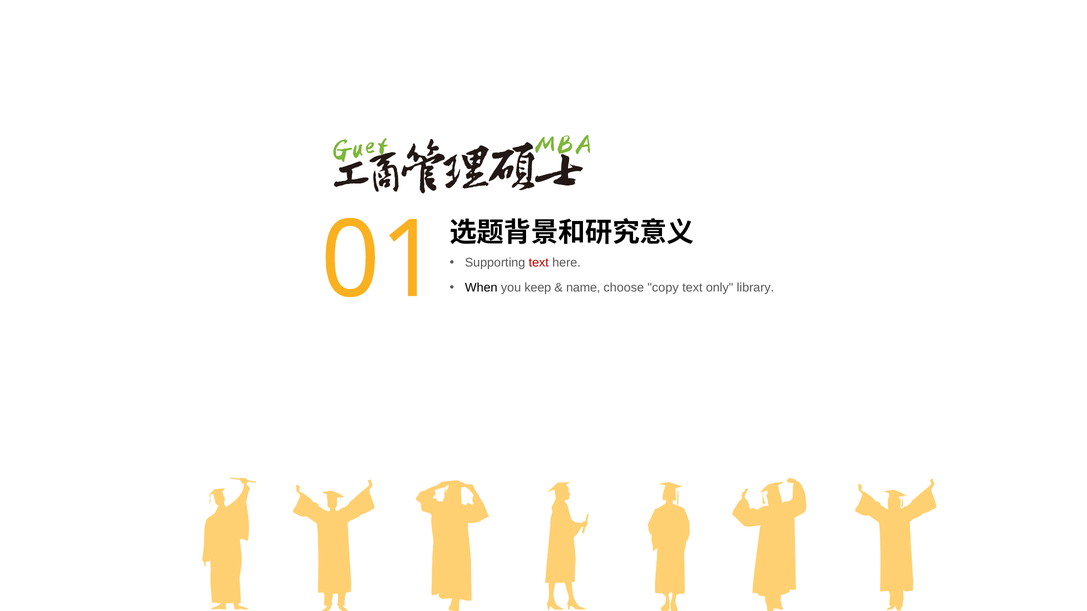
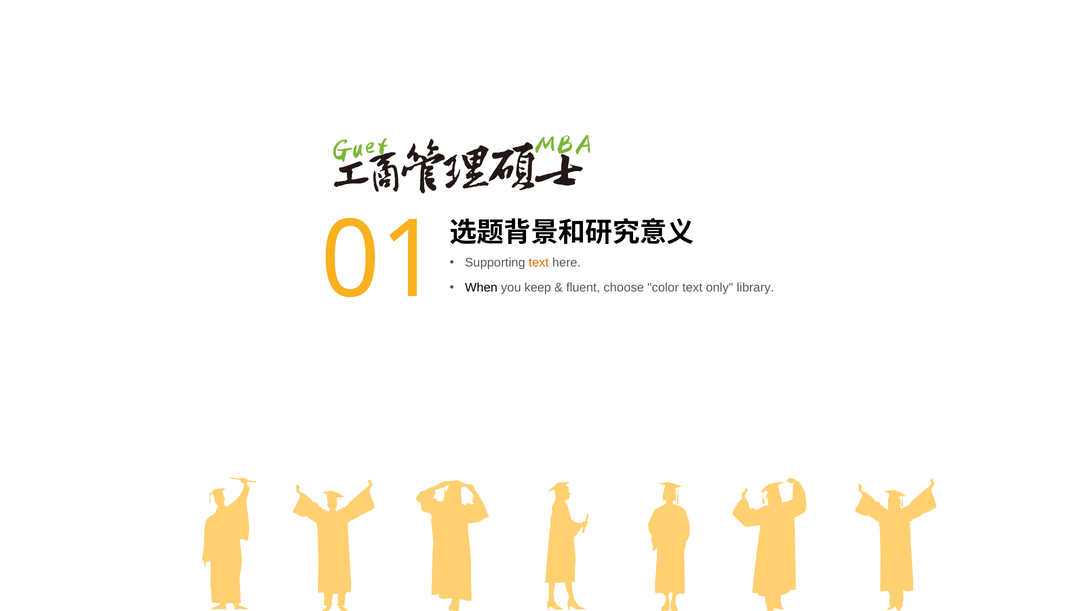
text colour: red -> orange (539, 263)
name: name -> fluent (583, 288)
copy: copy -> color (663, 288)
